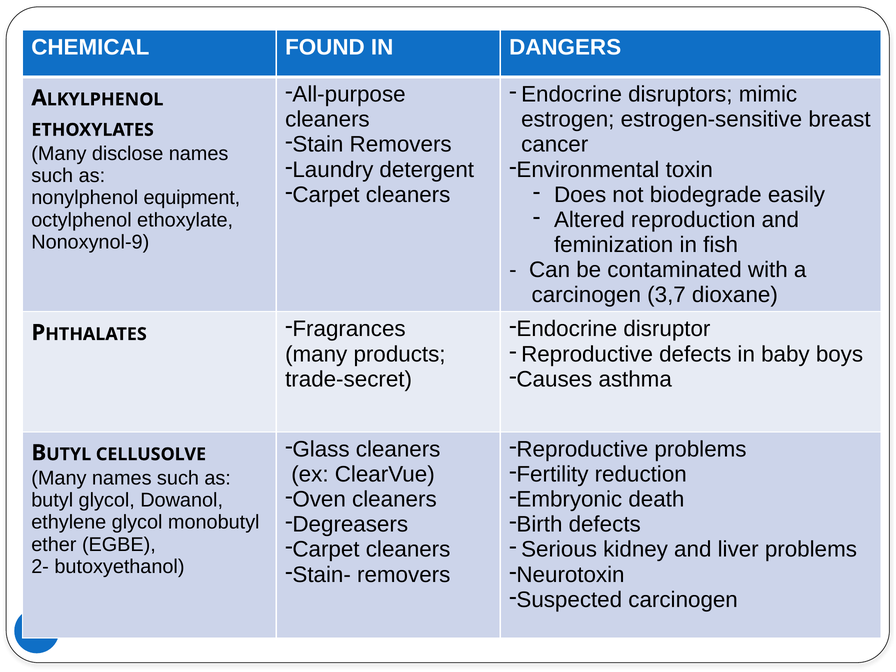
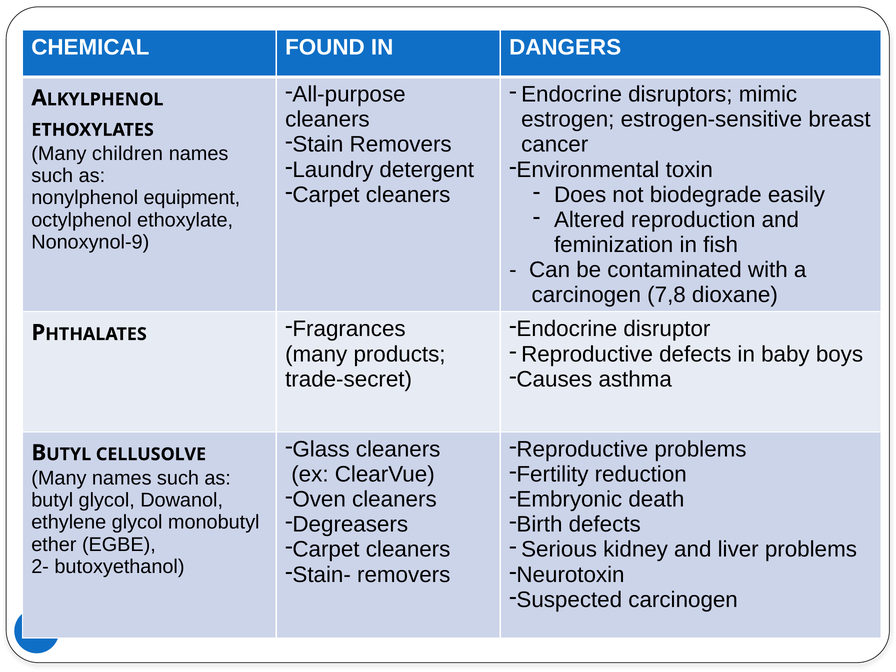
disclose: disclose -> children (128, 154)
3,7: 3,7 -> 7,8 (667, 295)
